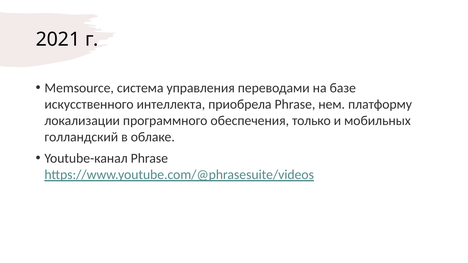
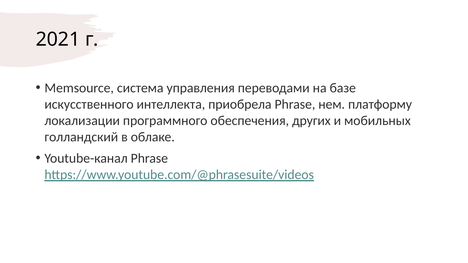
только: только -> других (311, 121)
